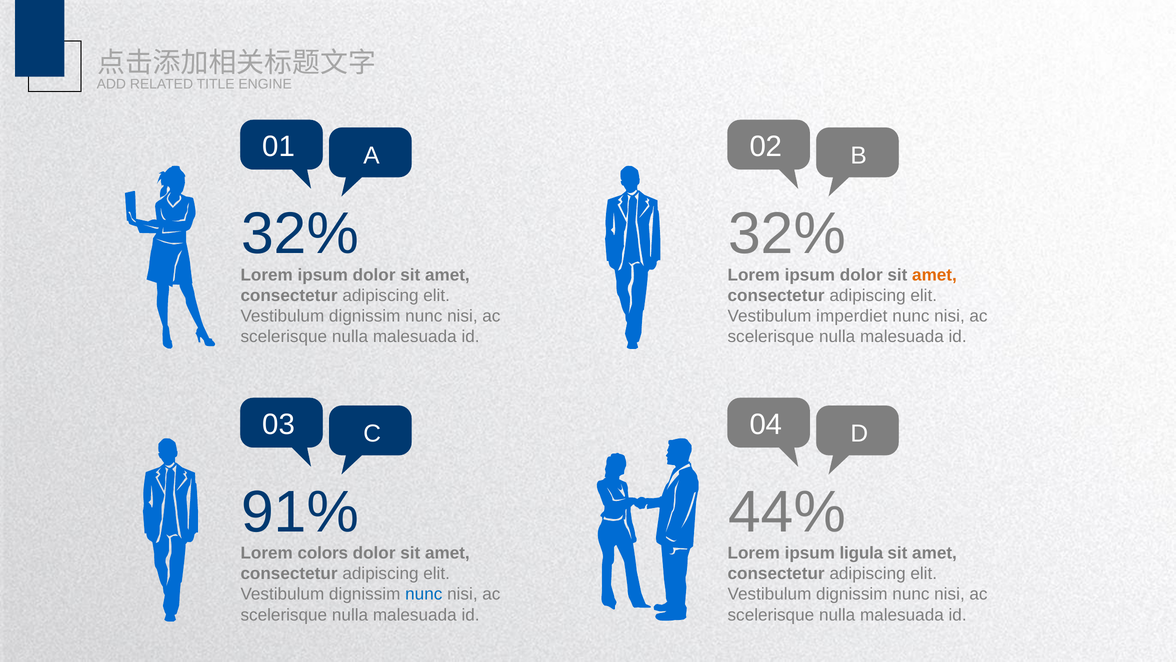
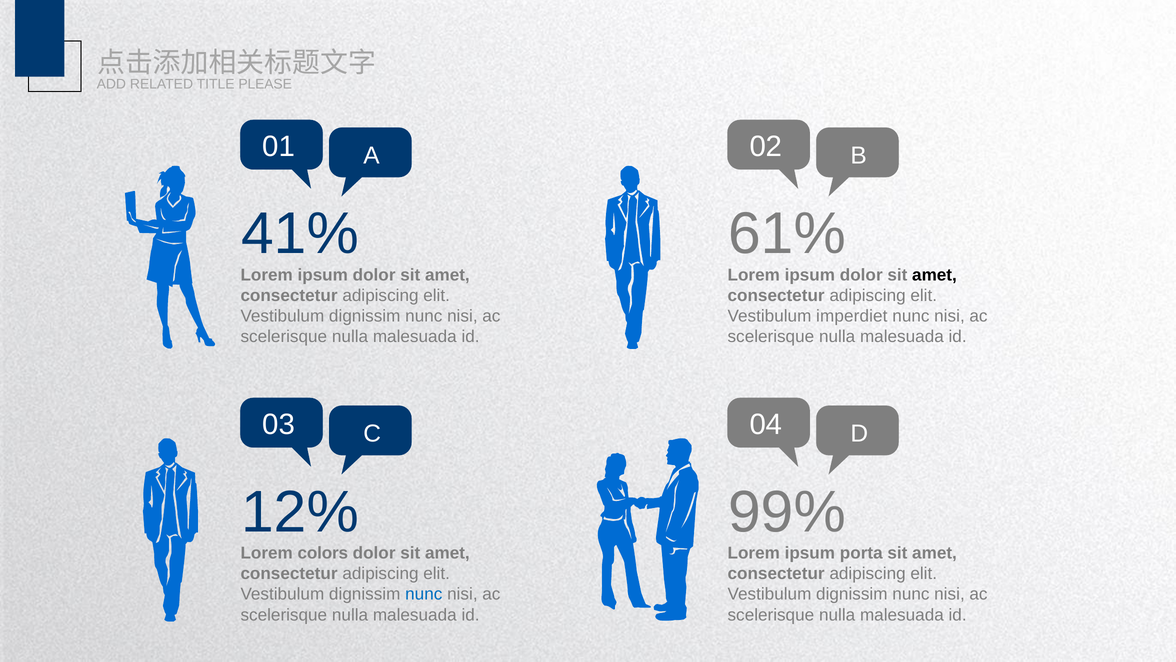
ENGINE: ENGINE -> PLEASE (265, 84)
32%: 32% -> 41% (300, 234)
32%: 32% -> 61% (787, 234)
amet colour: orange -> black (934, 275)
91%: 91% -> 12% (300, 512)
44%: 44% -> 99% (787, 512)
ligula: ligula -> porta (861, 553)
